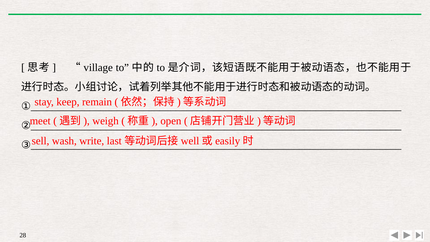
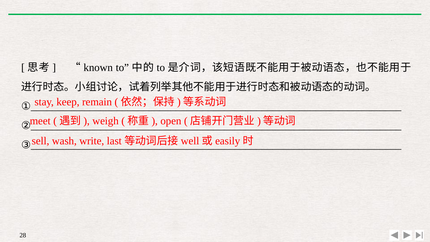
village: village -> known (98, 68)
